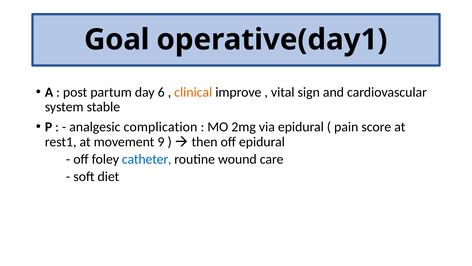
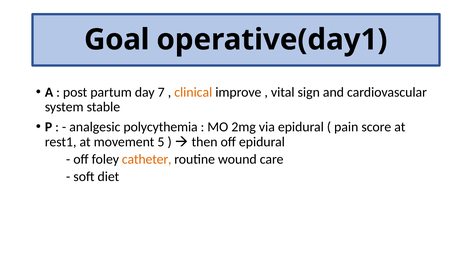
6: 6 -> 7 (161, 92)
complication: complication -> polycythemia (161, 127)
9: 9 -> 5 (161, 142)
catheter colour: blue -> orange (147, 159)
